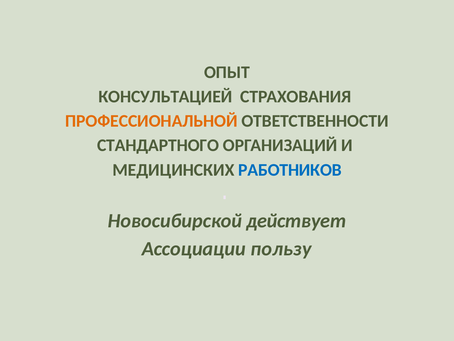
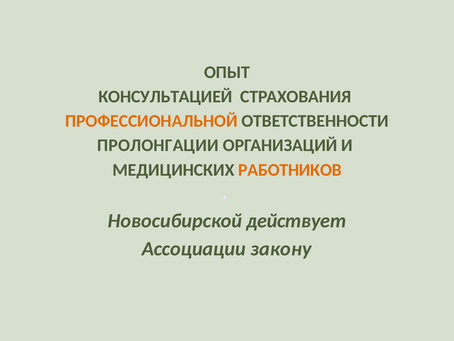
СТАНДАРТНОГО: СТАНДАРТНОГО -> ПРОЛОНГАЦИИ (158, 145)
РАБОТНИКОВ colour: blue -> orange (290, 170)
пользу: пользу -> закону (281, 248)
